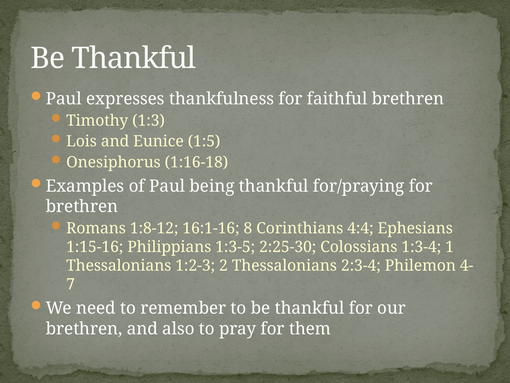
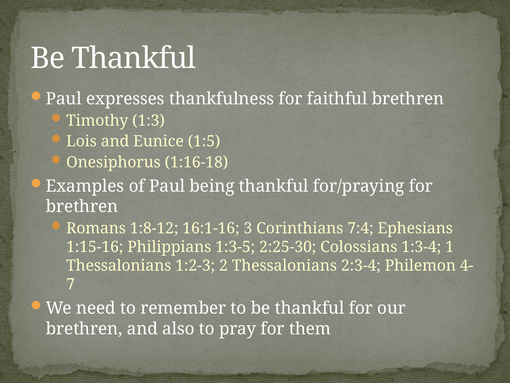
8: 8 -> 3 (248, 228)
4:4: 4:4 -> 7:4 (360, 228)
